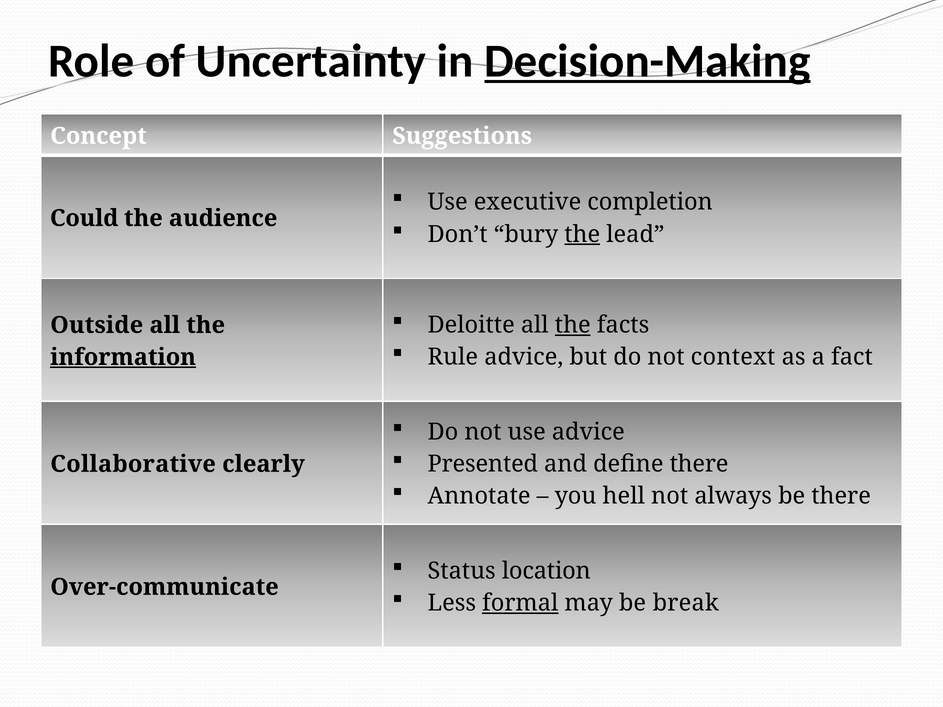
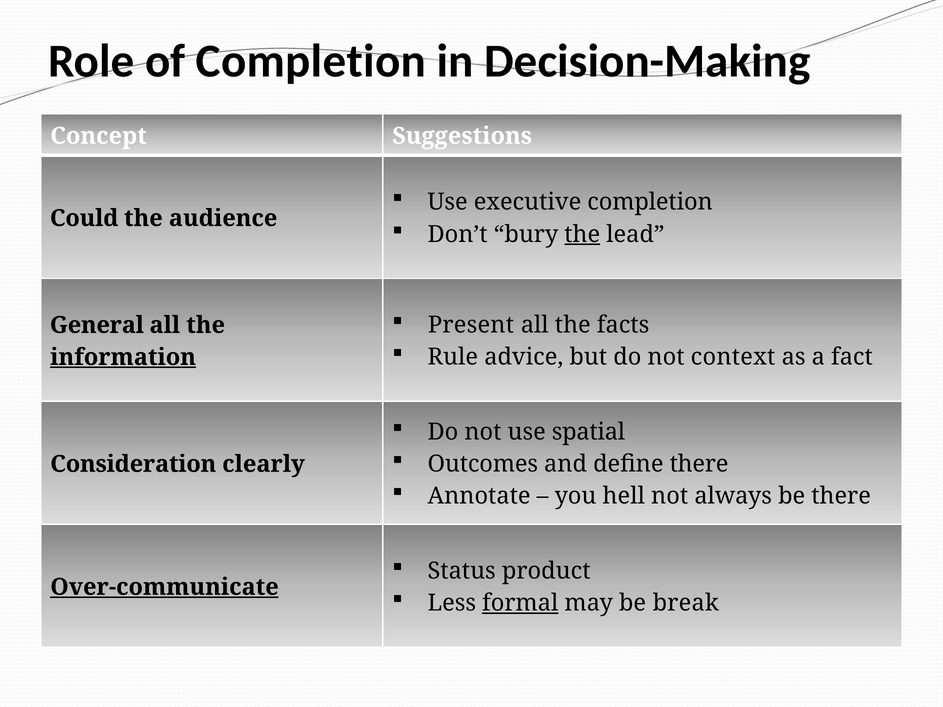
of Uncertainty: Uncertainty -> Completion (311, 61)
Decision-Making underline: present -> none (647, 61)
Deloitte: Deloitte -> Present (471, 325)
the underline: present -> none (573, 325)
Outside: Outside -> General (97, 325)
use advice: advice -> spatial (588, 432)
Presented: Presented -> Outcomes (483, 464)
Collaborative: Collaborative -> Consideration (133, 464)
location: location -> product (546, 571)
Over-communicate underline: none -> present (164, 587)
